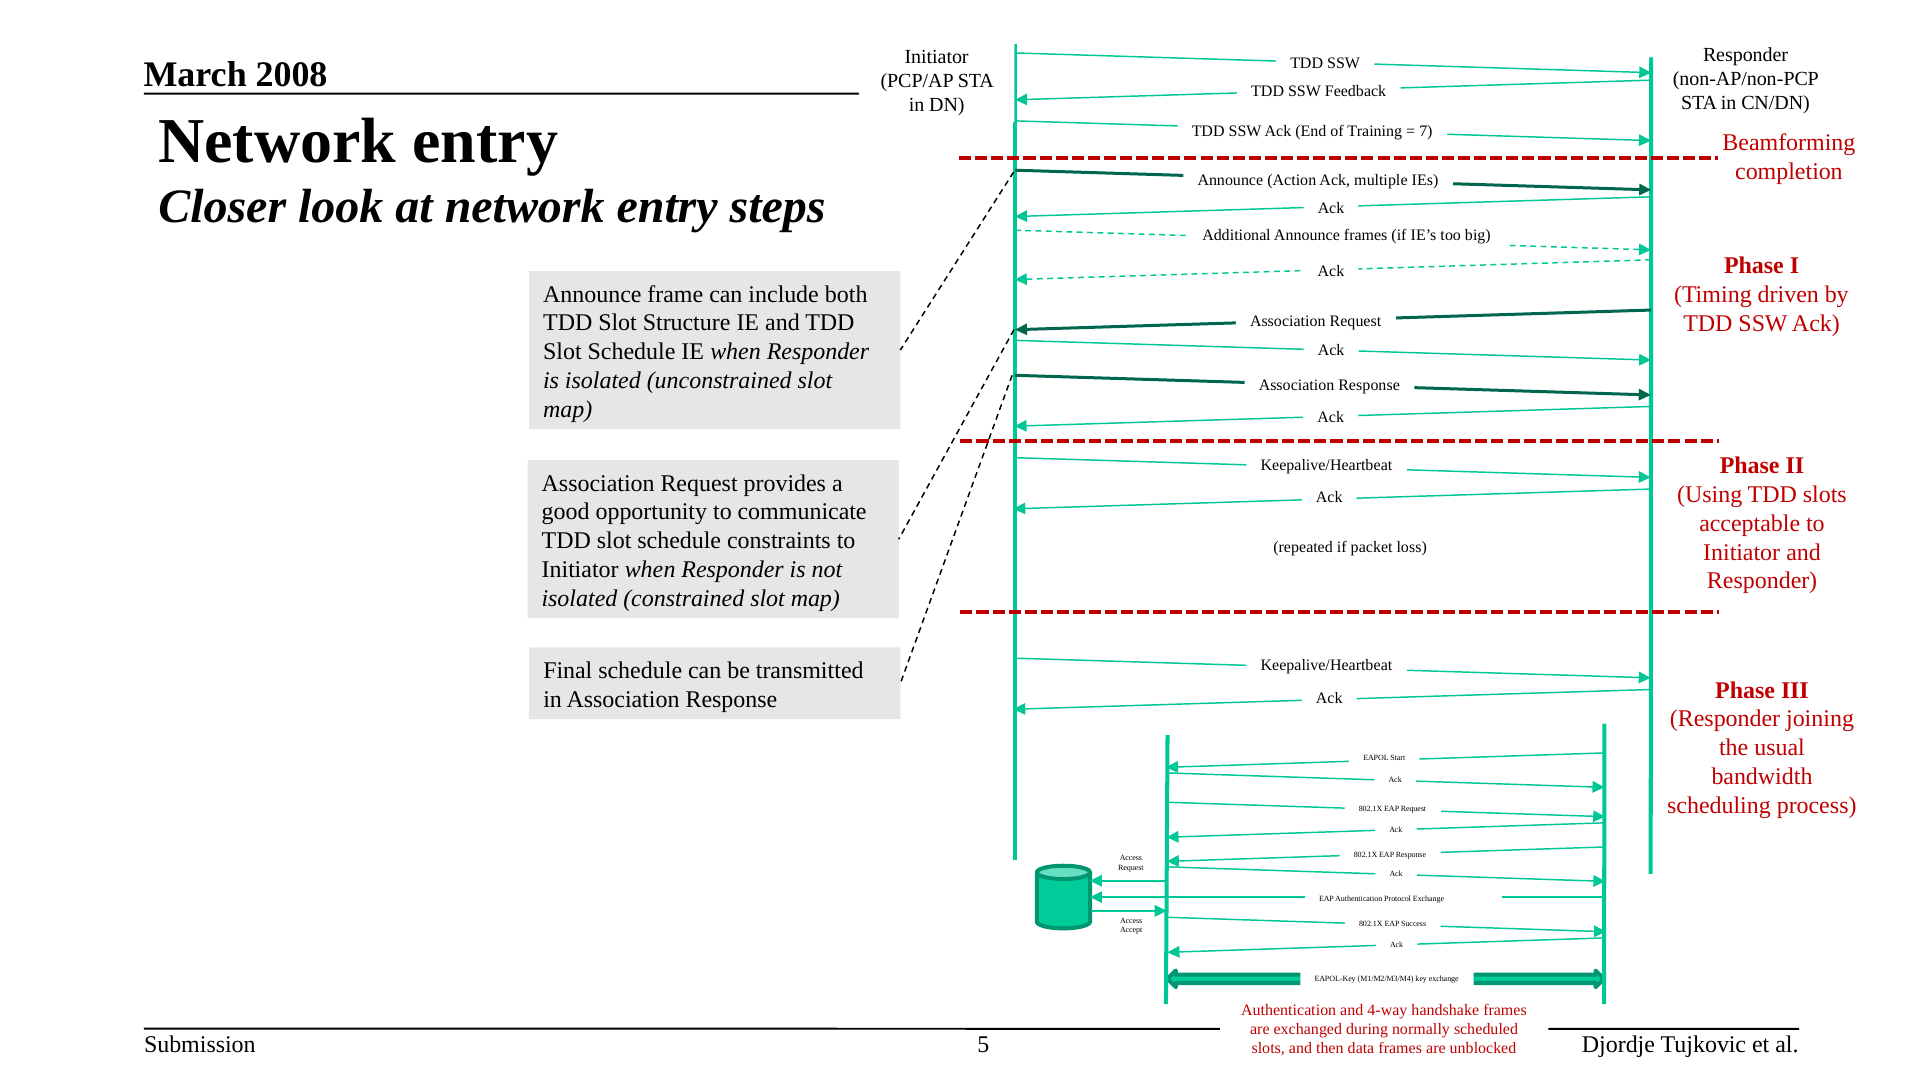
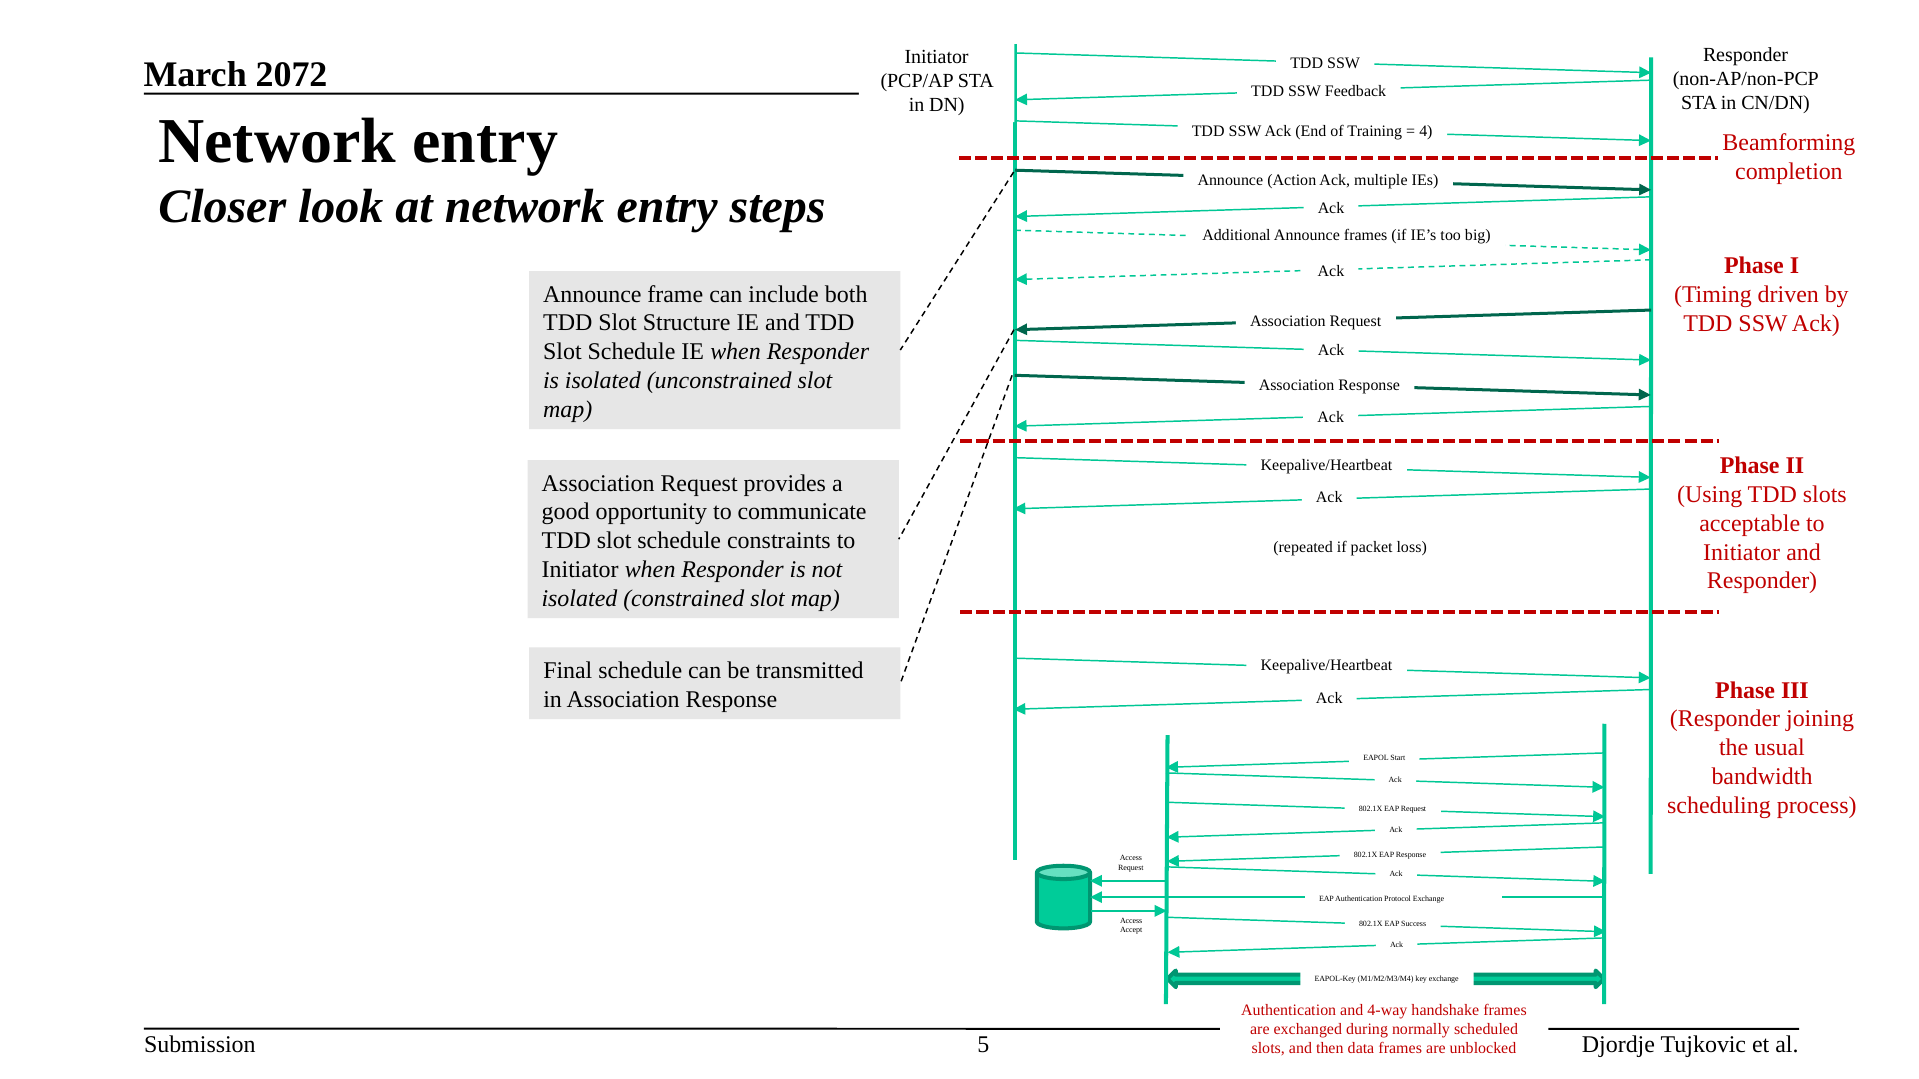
2008: 2008 -> 2072 (292, 74)
7: 7 -> 4 (1426, 131)
